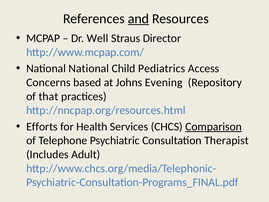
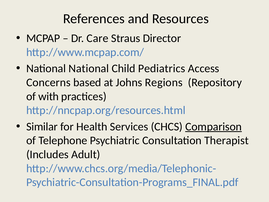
and underline: present -> none (138, 19)
Well: Well -> Care (97, 38)
Evening: Evening -> Regions (164, 82)
that: that -> with (49, 96)
Efforts: Efforts -> Similar (42, 126)
